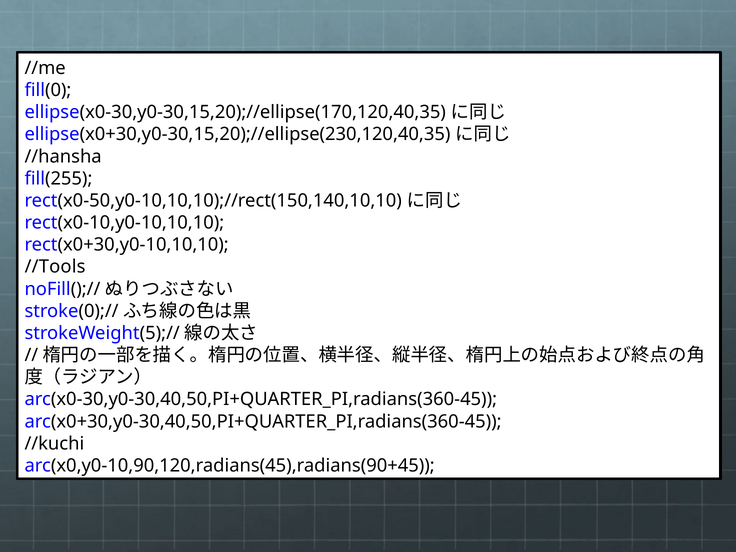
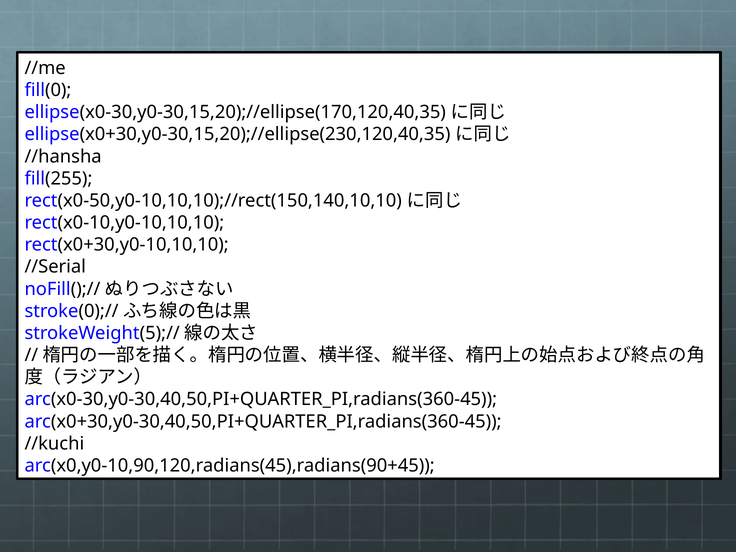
//Tools: //Tools -> //Serial (55, 267)
